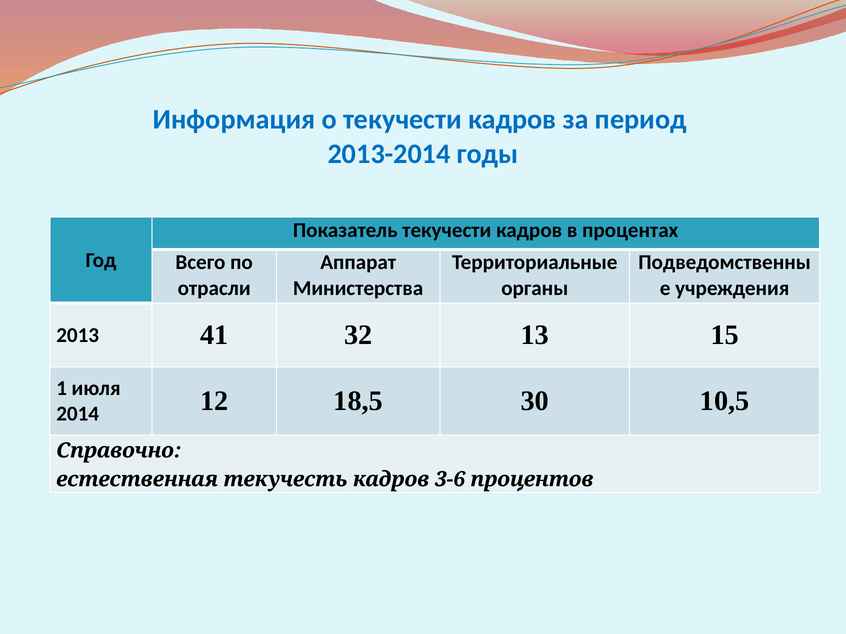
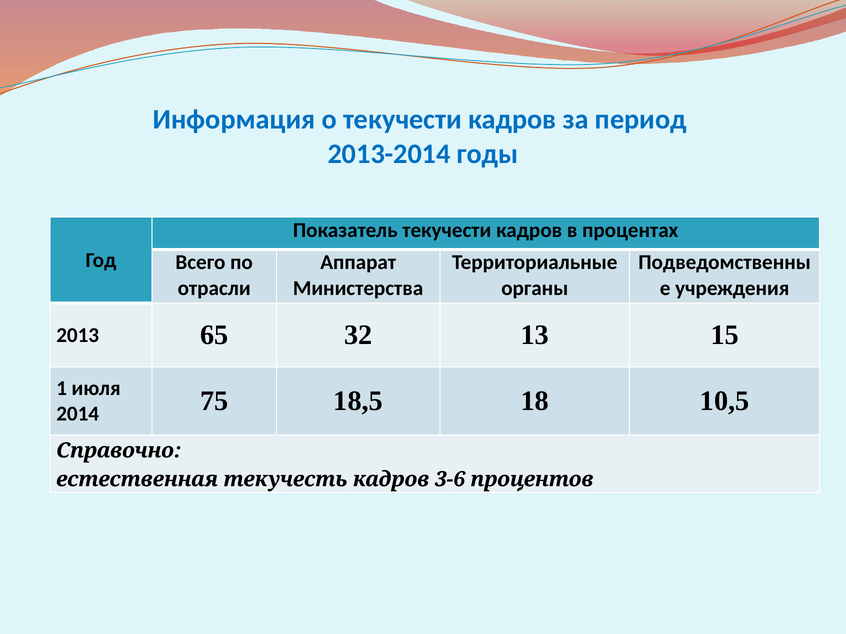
41: 41 -> 65 (214, 335)
12: 12 -> 75 (214, 401)
30: 30 -> 18 (535, 401)
